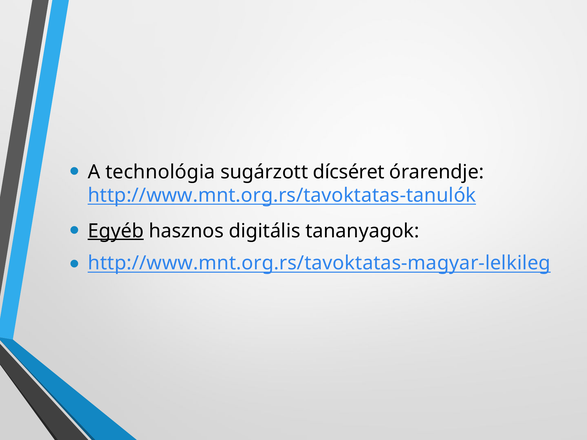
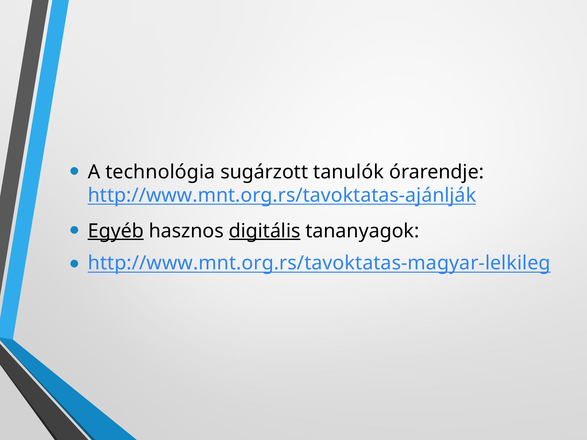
dícséret: dícséret -> tanulók (349, 172)
http://www.mnt.org.rs/tavoktatas-tanulók: http://www.mnt.org.rs/tavoktatas-tanulók -> http://www.mnt.org.rs/tavoktatas-ajánlják (282, 196)
digitális underline: none -> present (265, 231)
